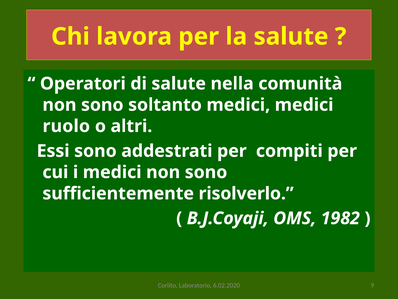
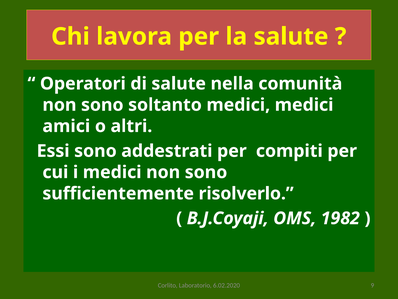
ruolo: ruolo -> amici (66, 126)
